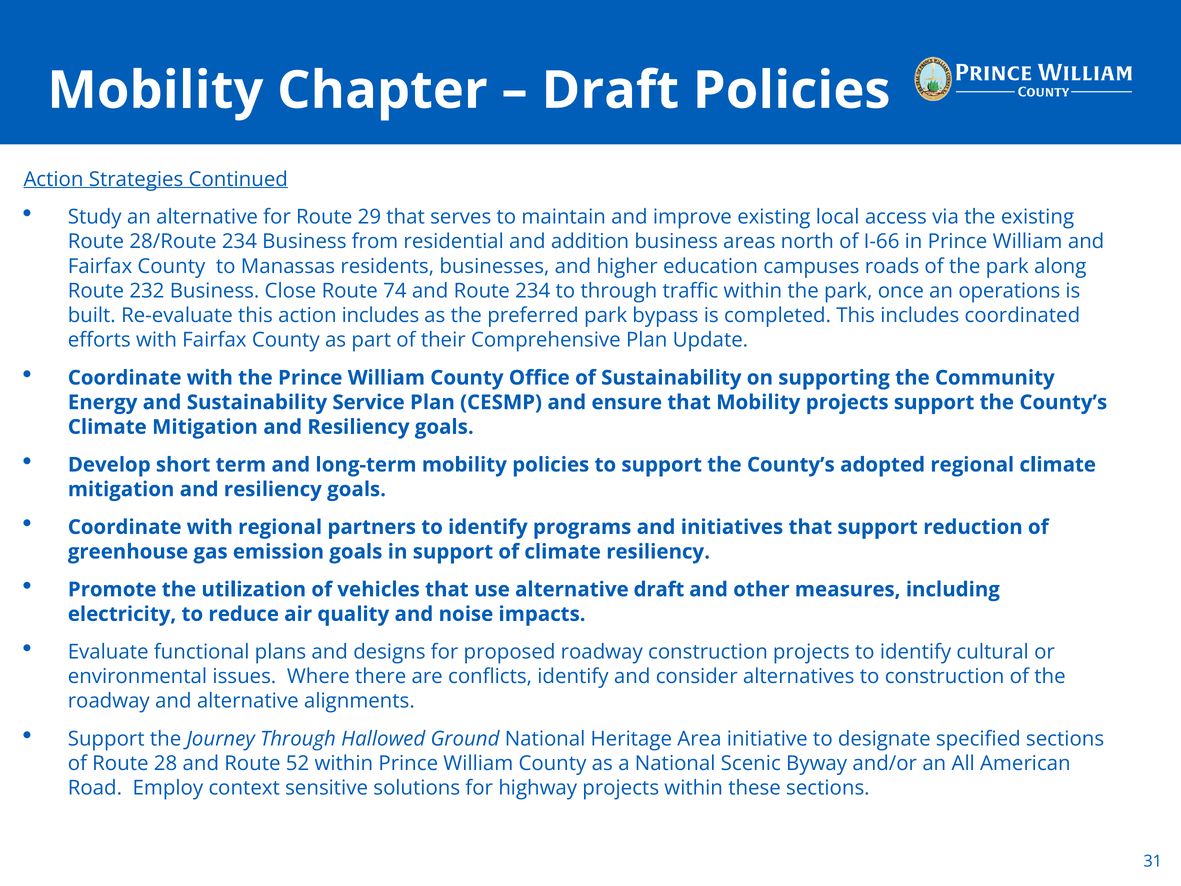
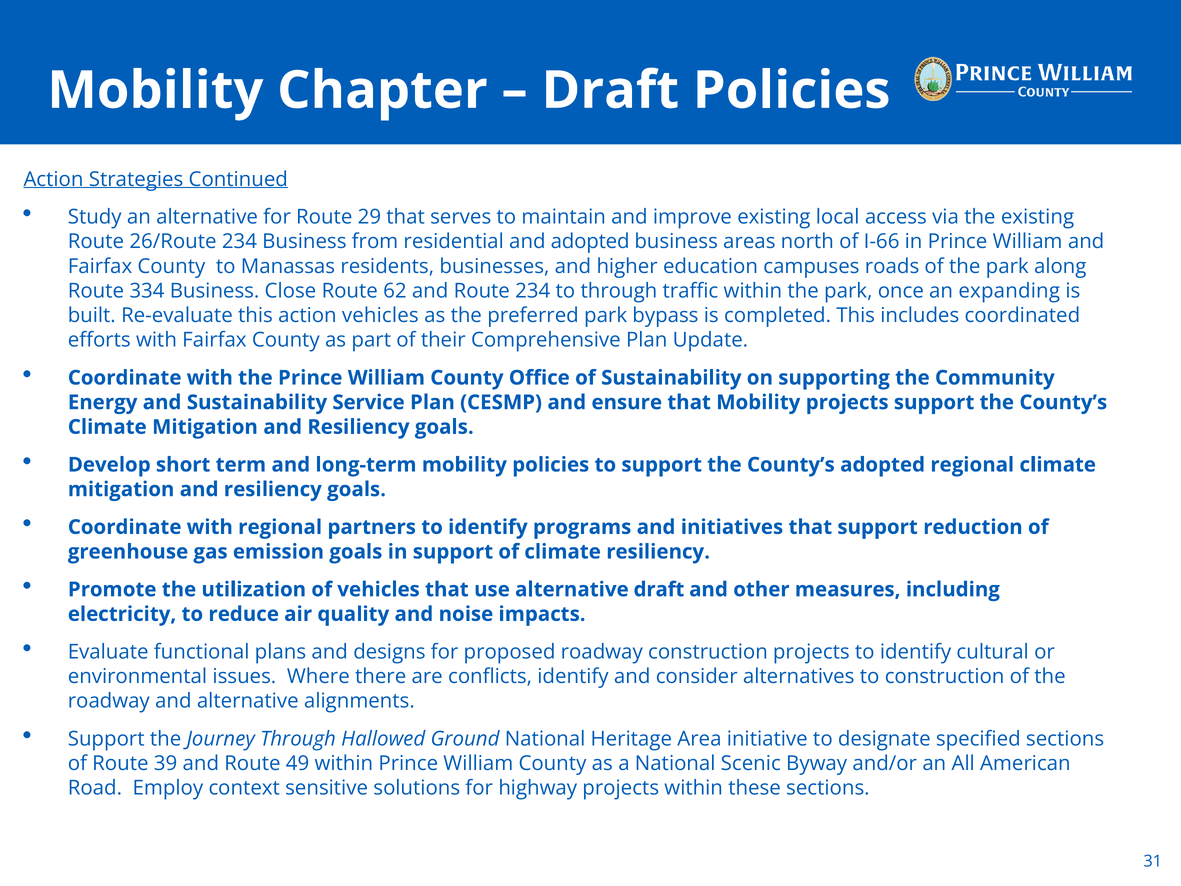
28/Route: 28/Route -> 26/Route (173, 242)
and addition: addition -> adopted (590, 242)
232: 232 -> 334 (147, 291)
74: 74 -> 62 (395, 291)
operations: operations -> expanding (1009, 291)
action includes: includes -> vehicles (380, 315)
28: 28 -> 39 (166, 763)
52: 52 -> 49 (298, 763)
